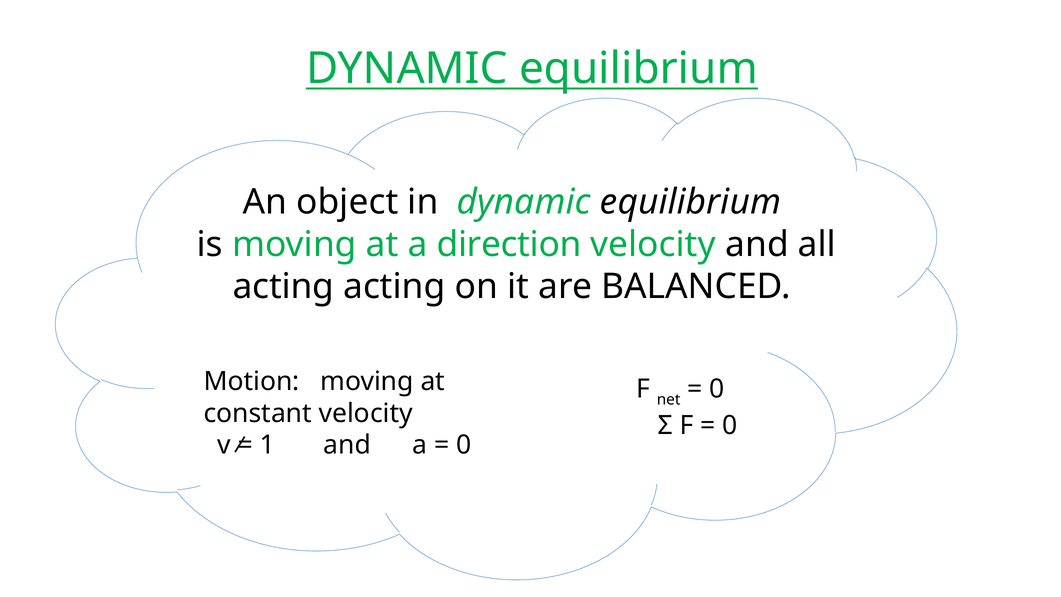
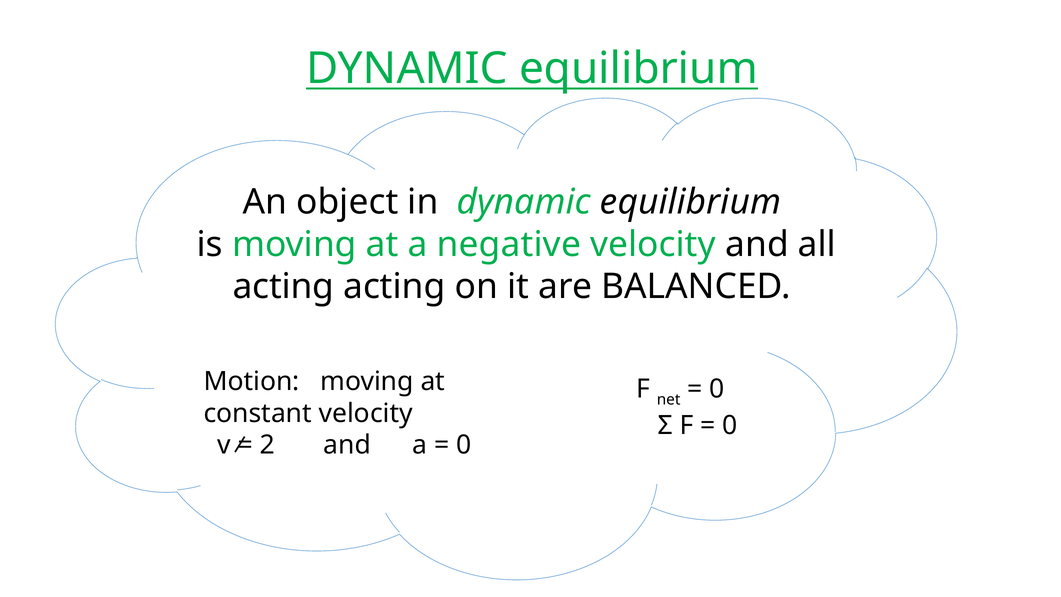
direction: direction -> negative (509, 244)
1: 1 -> 2 (267, 445)
